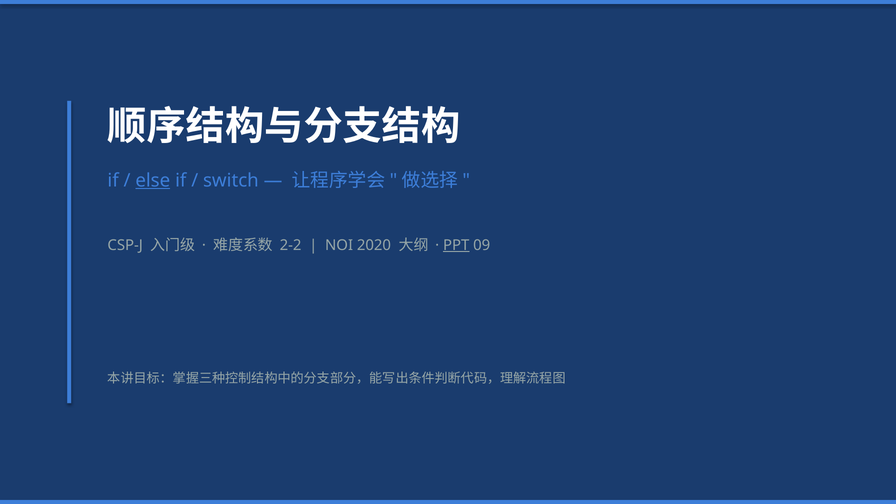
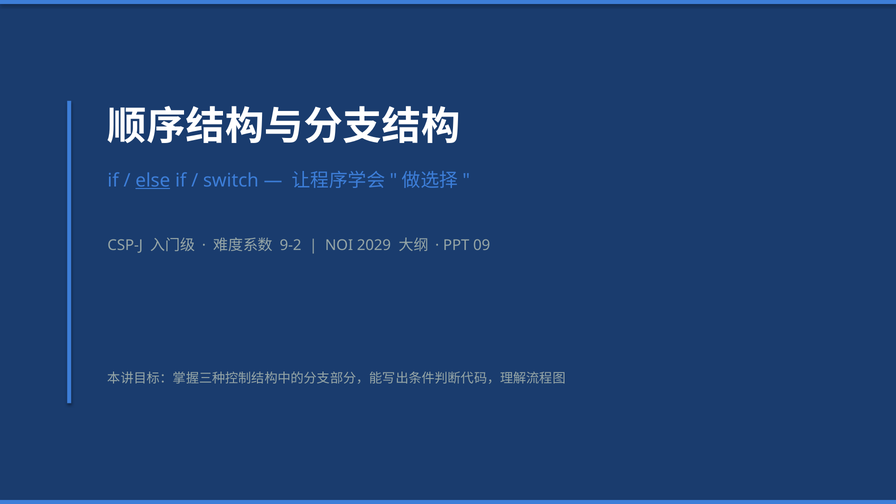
2-2: 2-2 -> 9-2 (291, 245)
2020: 2020 -> 2029 (374, 245)
PPT underline: present -> none (456, 245)
